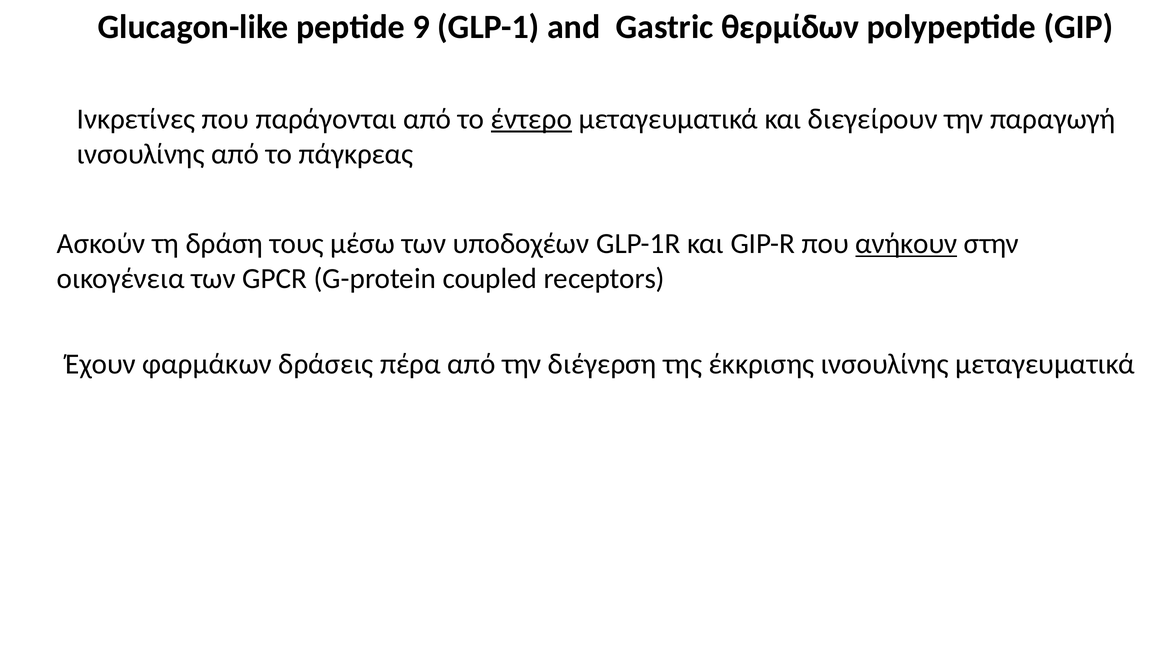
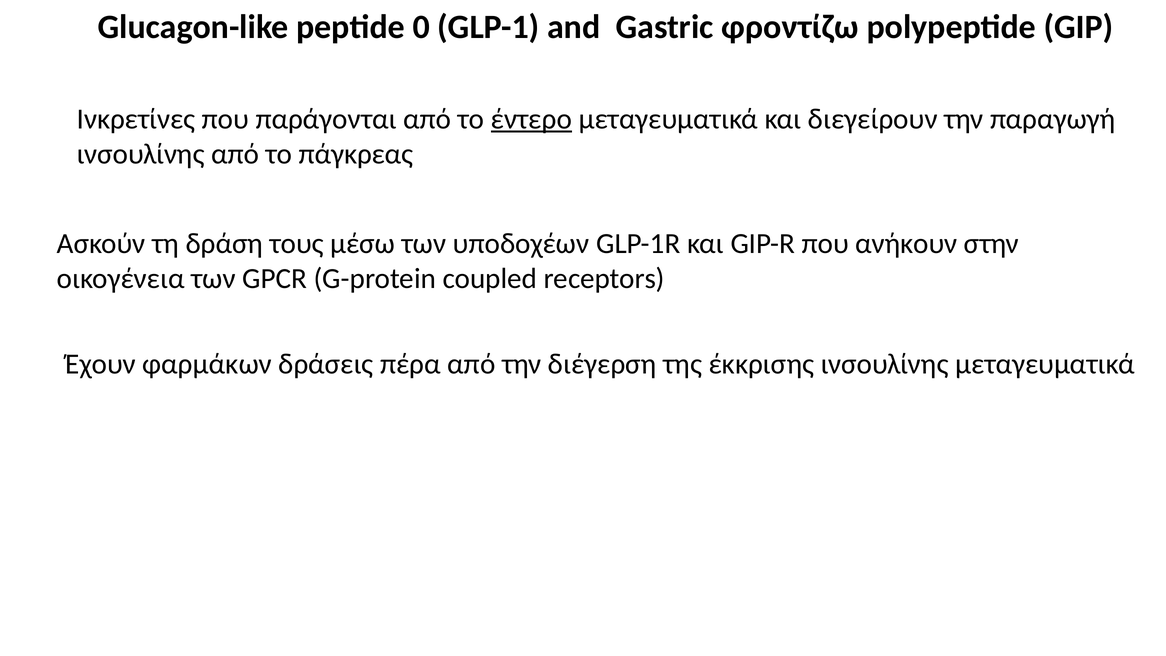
9: 9 -> 0 (421, 27)
θερμίδων: θερμίδων -> φροντίζω (790, 27)
ανήκουν underline: present -> none (906, 244)
